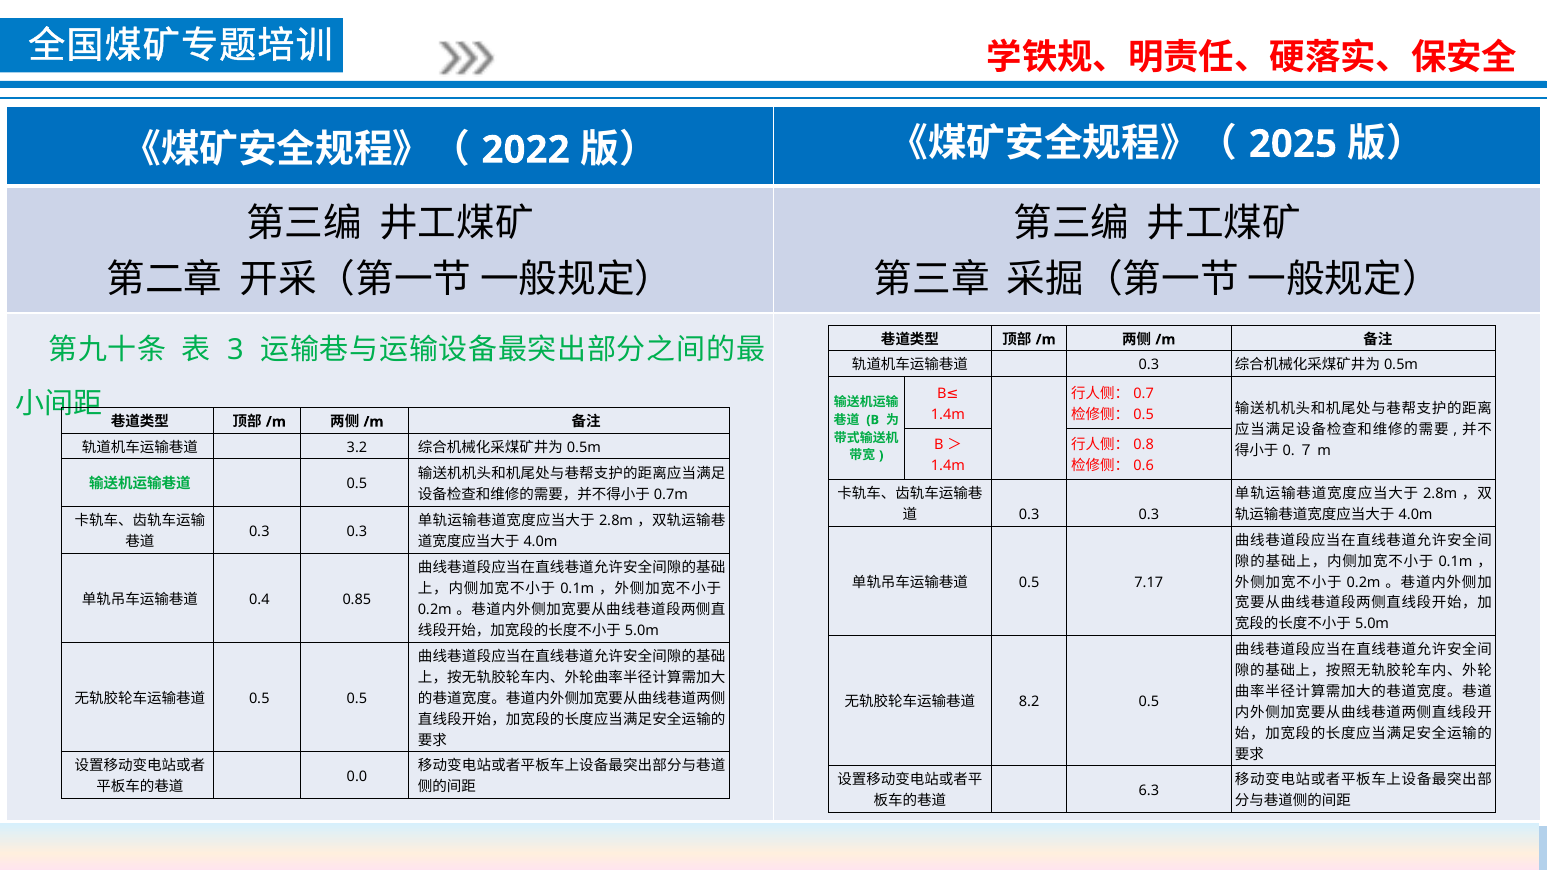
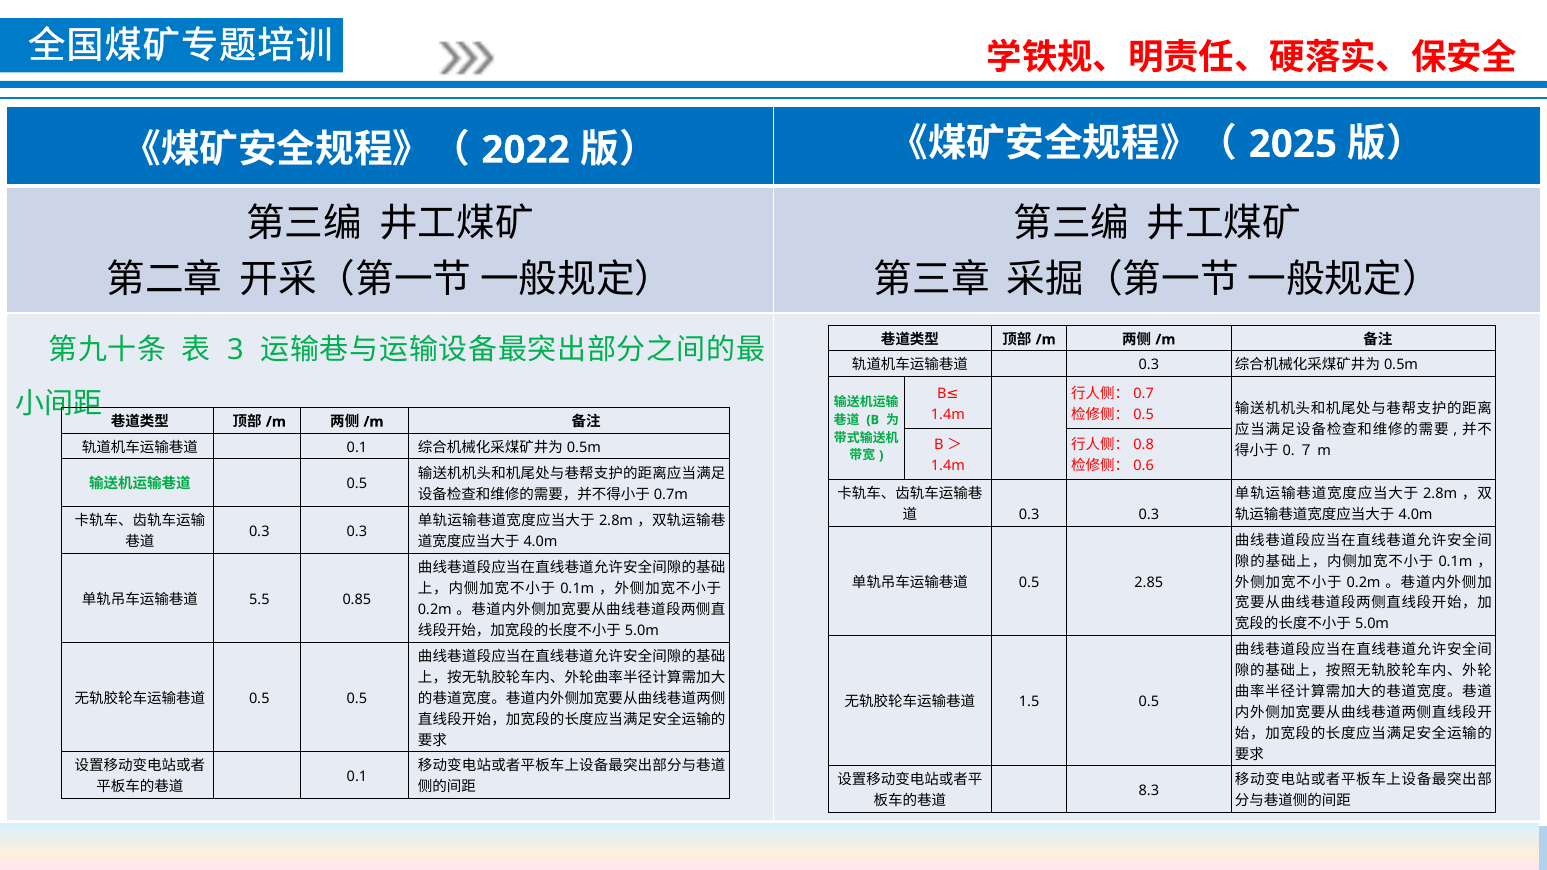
3.2: 3.2 -> 0.1 (357, 447)
7.17: 7.17 -> 2.85 (1149, 582)
0.4: 0.4 -> 5.5 (259, 600)
8.2: 8.2 -> 1.5 (1029, 702)
0.0: 0.0 -> 0.1 (357, 776)
6.3: 6.3 -> 8.3 (1149, 790)
